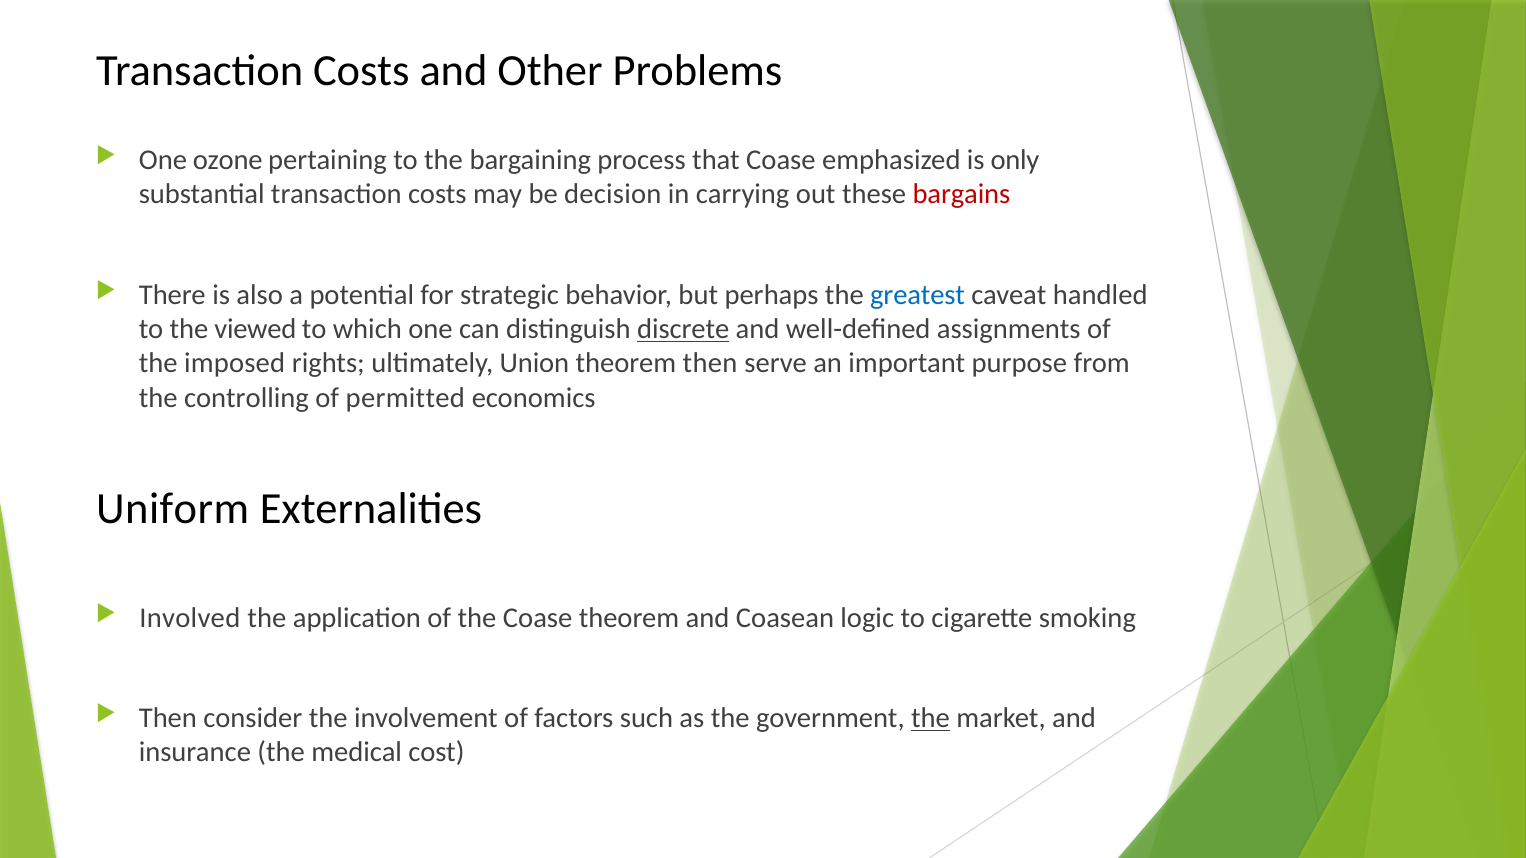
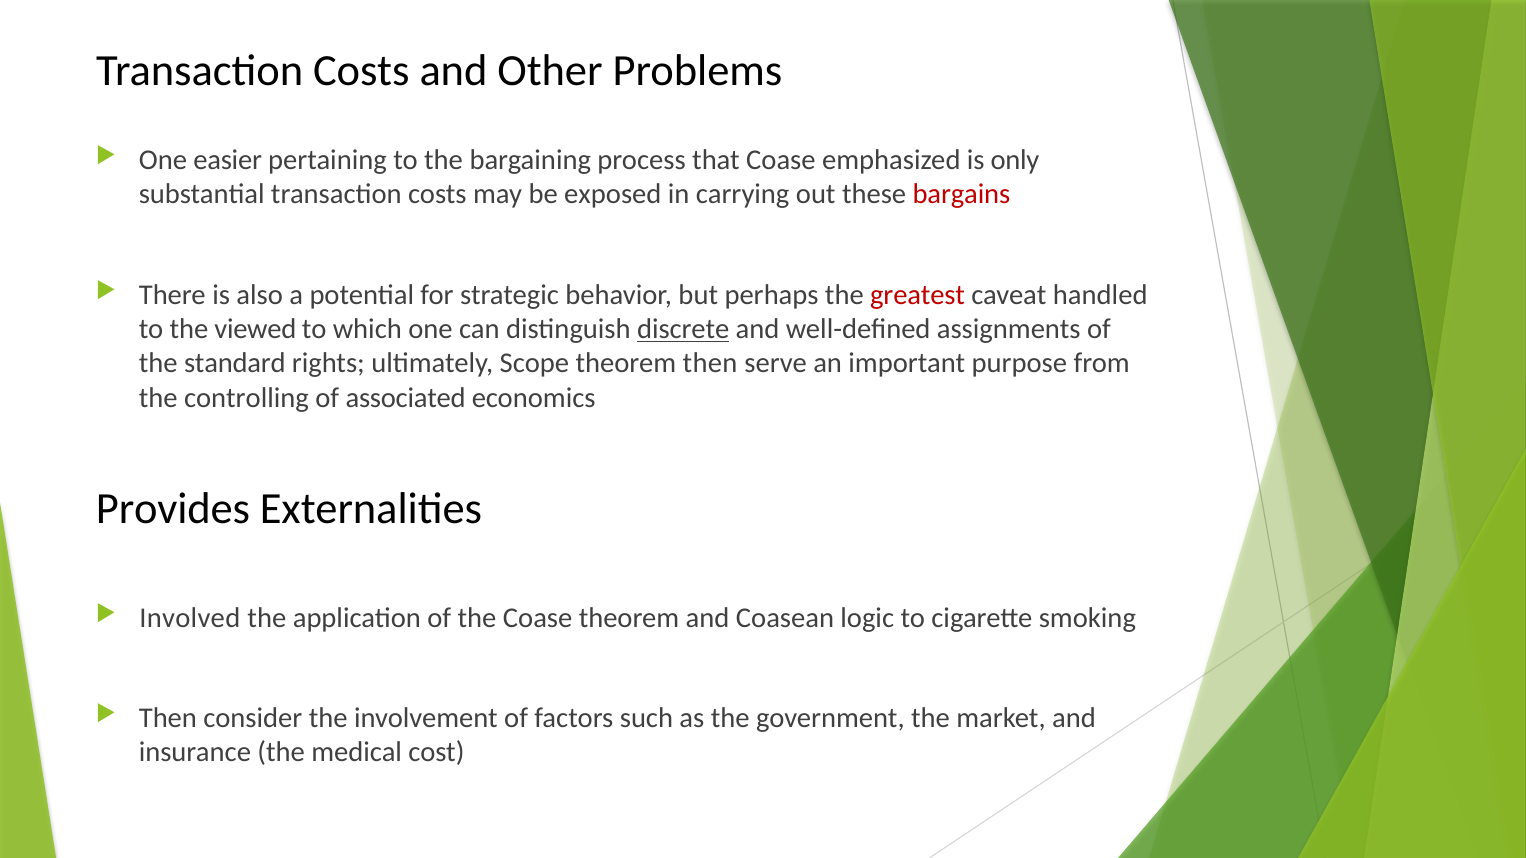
ozone: ozone -> easier (228, 160)
decision: decision -> exposed (613, 194)
greatest colour: blue -> red (918, 295)
imposed: imposed -> standard (235, 364)
Union: Union -> Scope (534, 364)
permitted: permitted -> associated (406, 398)
Uniform: Uniform -> Provides (173, 509)
the underline: present -> none (930, 719)
